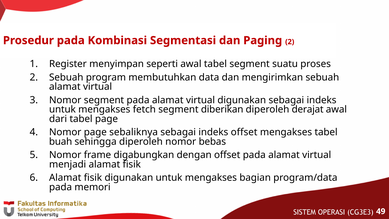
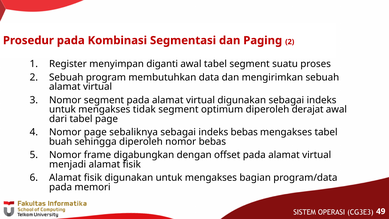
seperti: seperti -> diganti (162, 64)
fetch: fetch -> tidak (144, 109)
diberikan: diberikan -> optimum (222, 109)
indeks offset: offset -> bebas (244, 132)
